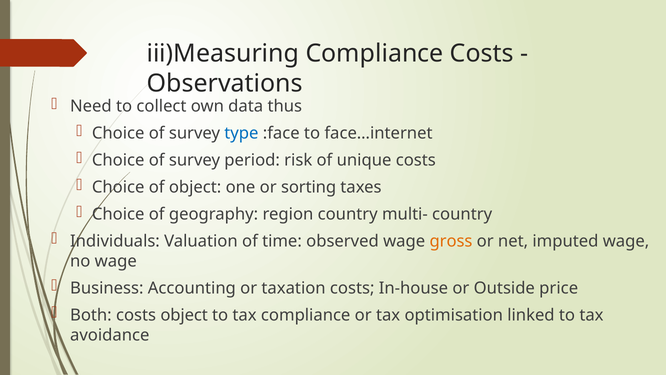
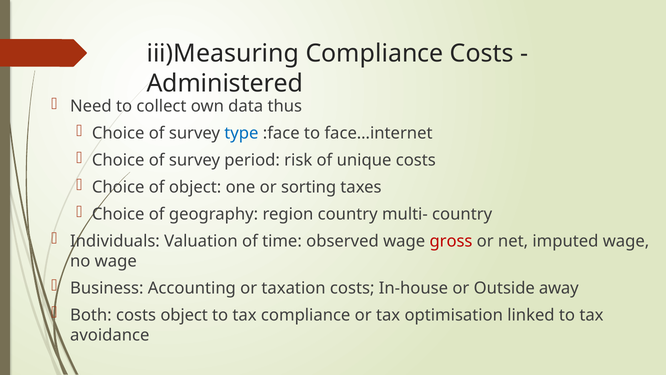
Observations: Observations -> Administered (225, 83)
gross colour: orange -> red (451, 241)
price: price -> away (559, 288)
